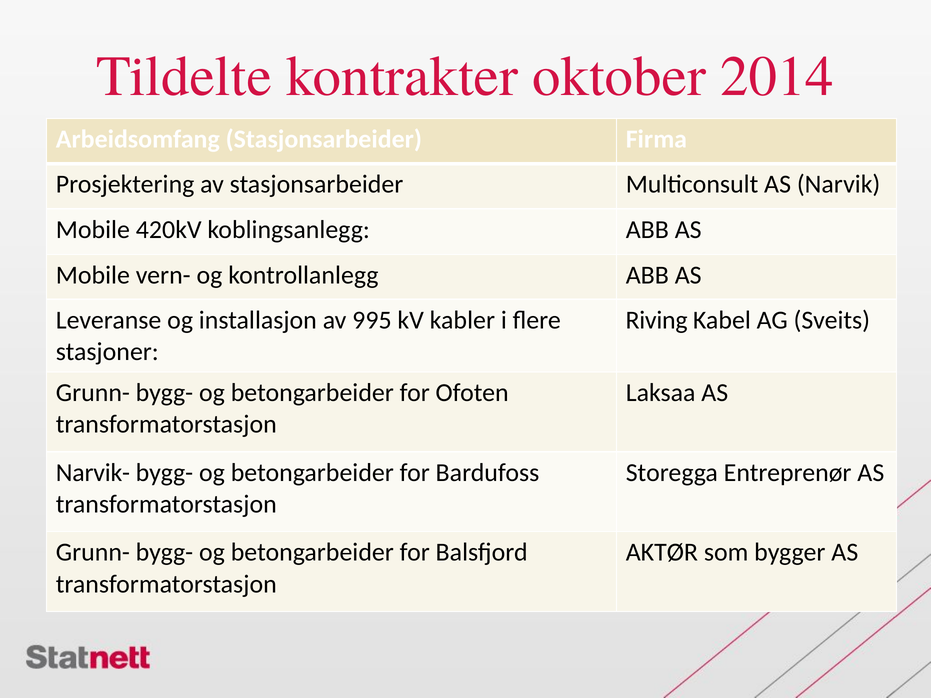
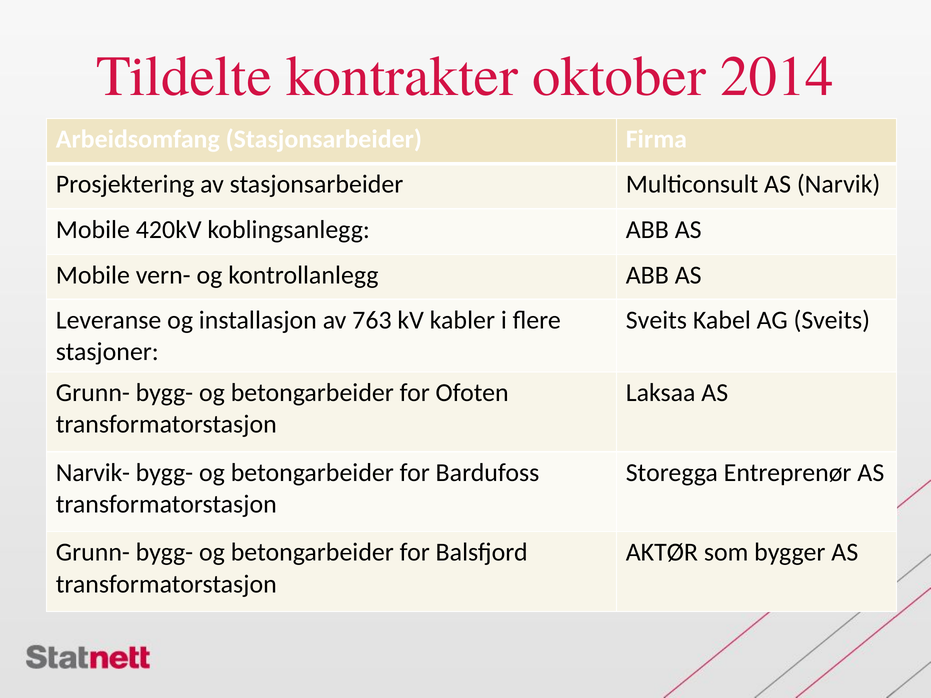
995: 995 -> 763 (372, 320)
Riving: Riving -> Sveits (656, 320)
